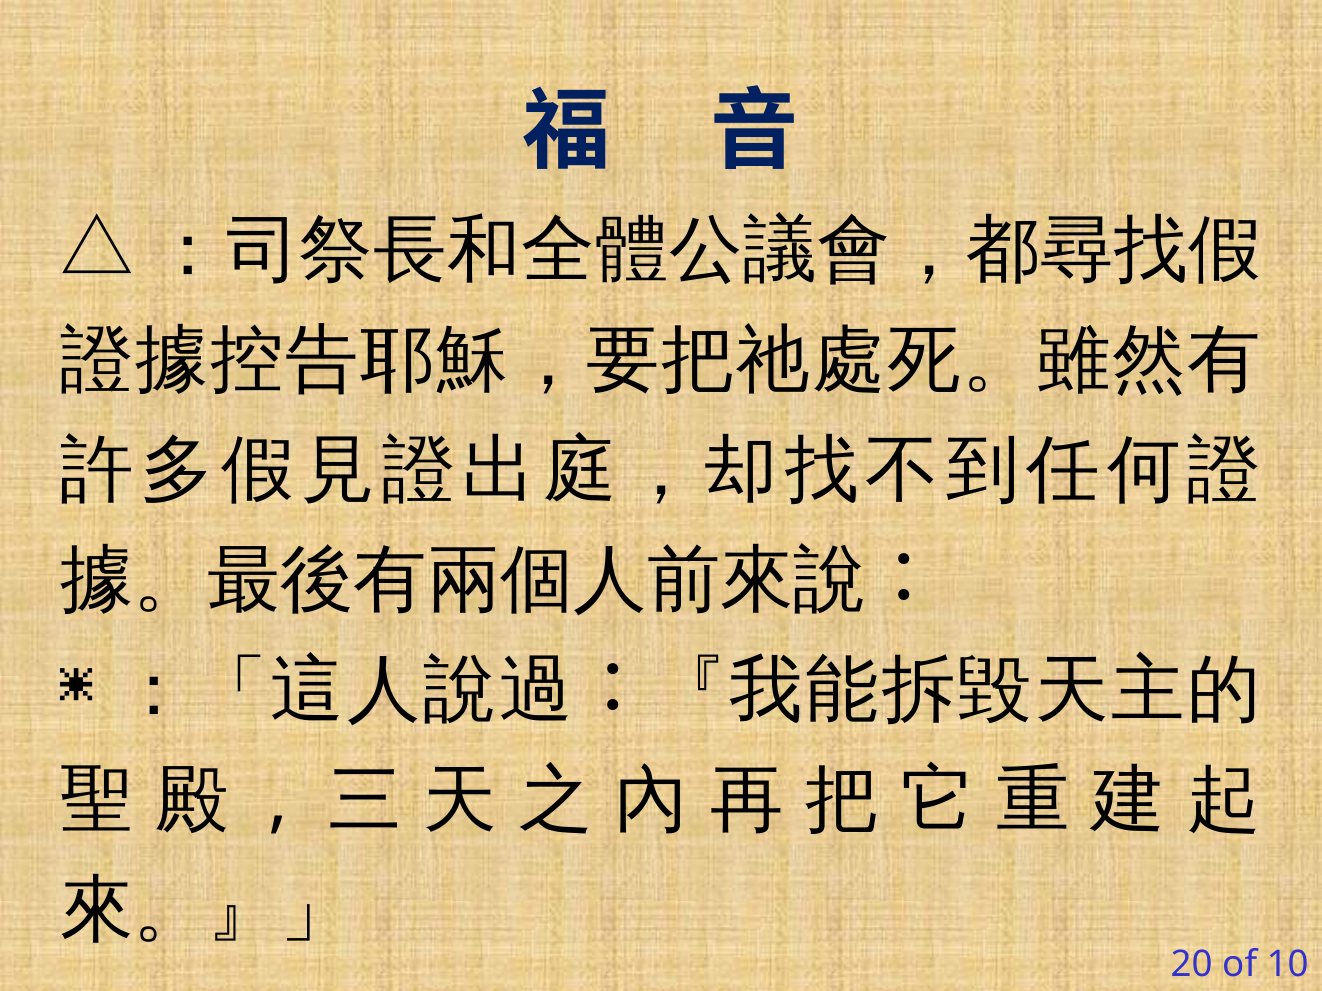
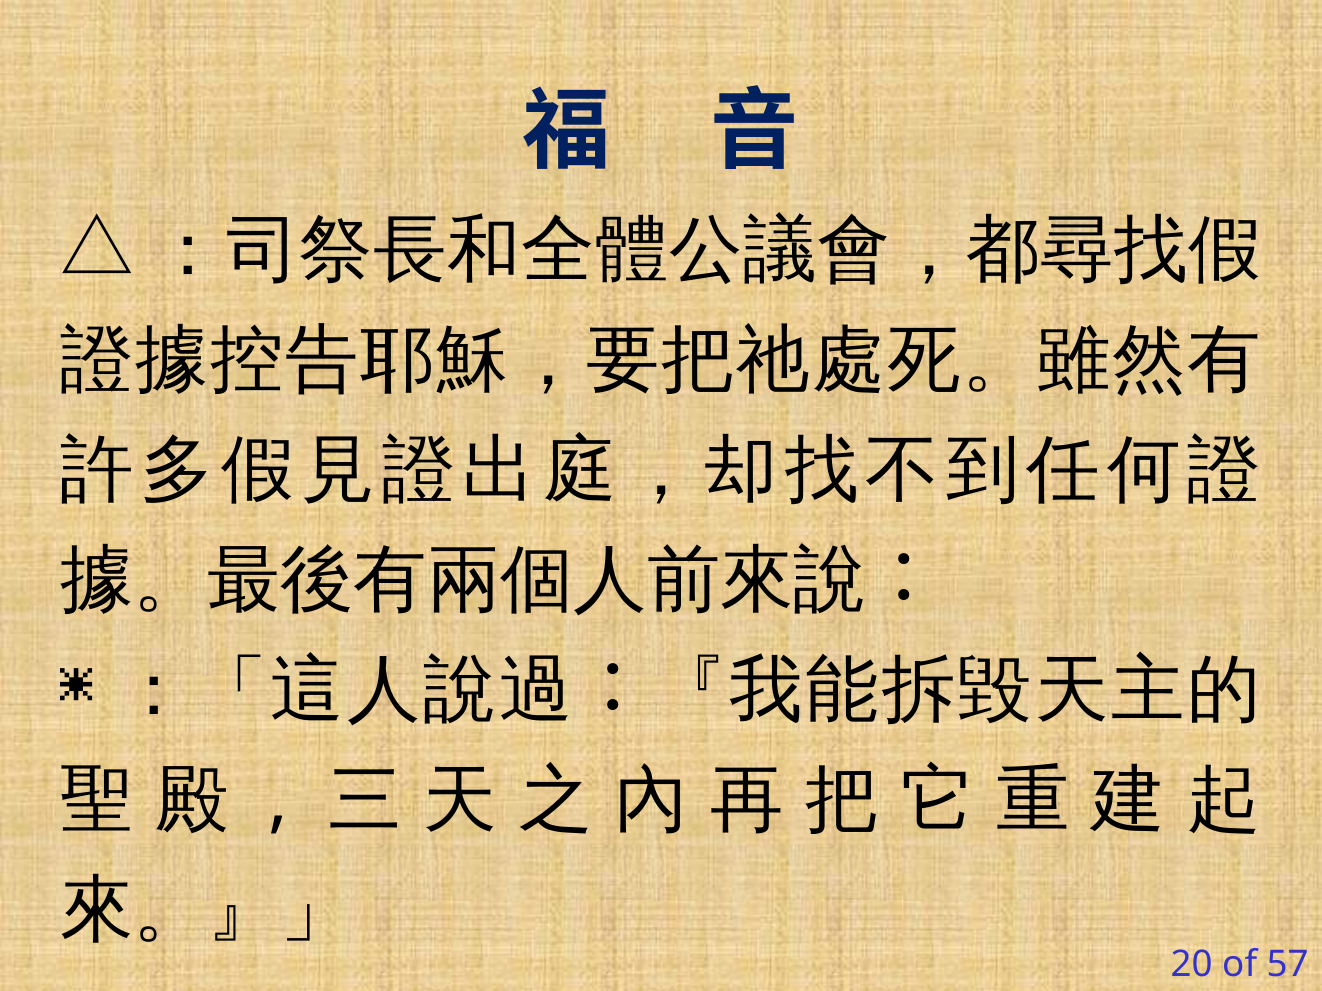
10: 10 -> 57 (1288, 965)
